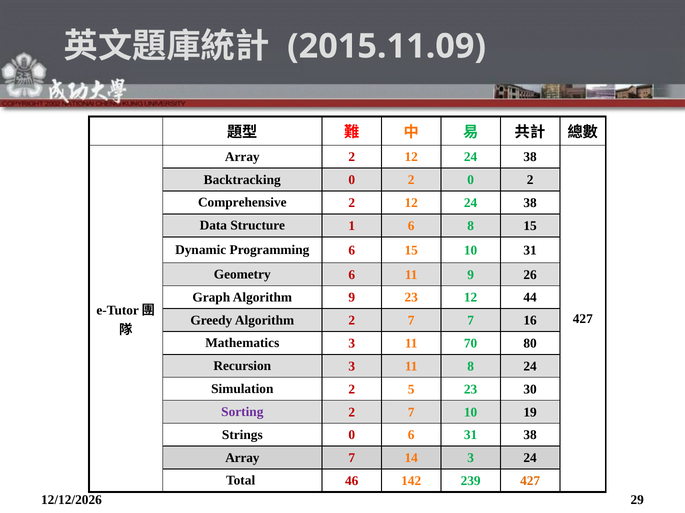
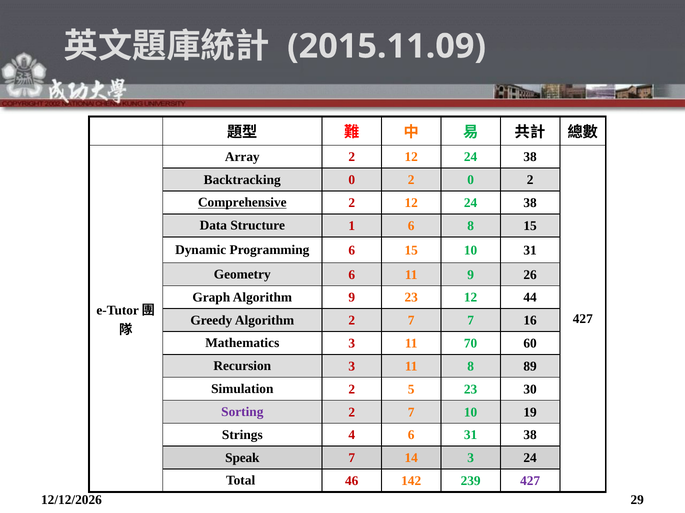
Comprehensive underline: none -> present (242, 203)
80: 80 -> 60 (530, 344)
8 24: 24 -> 89 (530, 367)
Strings 0: 0 -> 4 (352, 436)
Array: Array -> Speak (242, 458)
427 colour: orange -> purple (530, 482)
